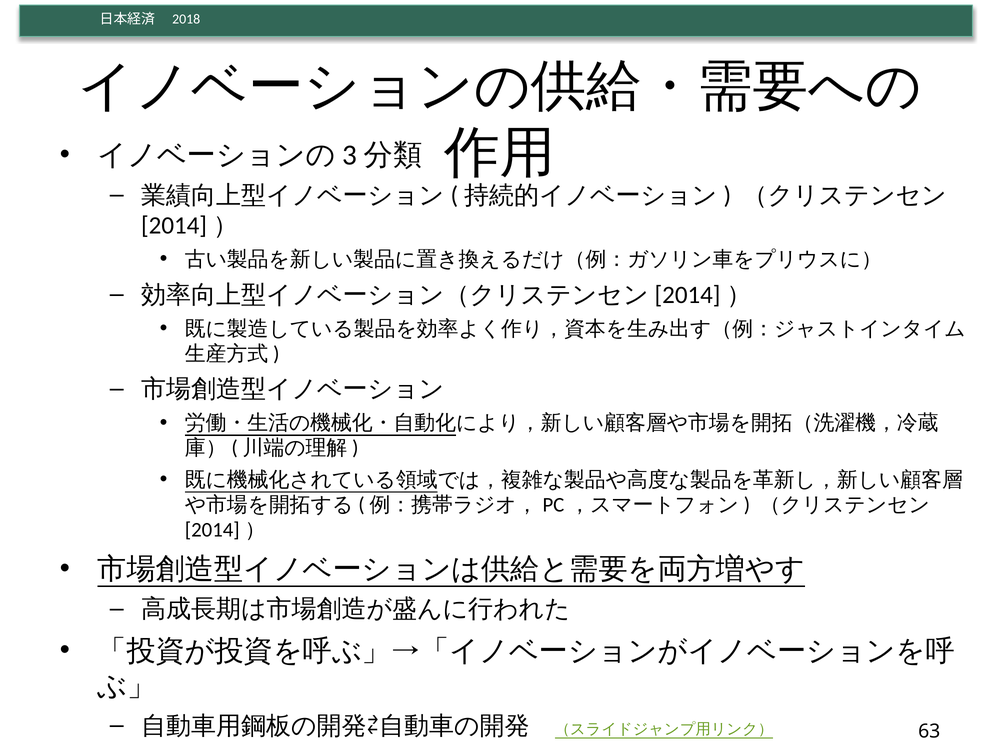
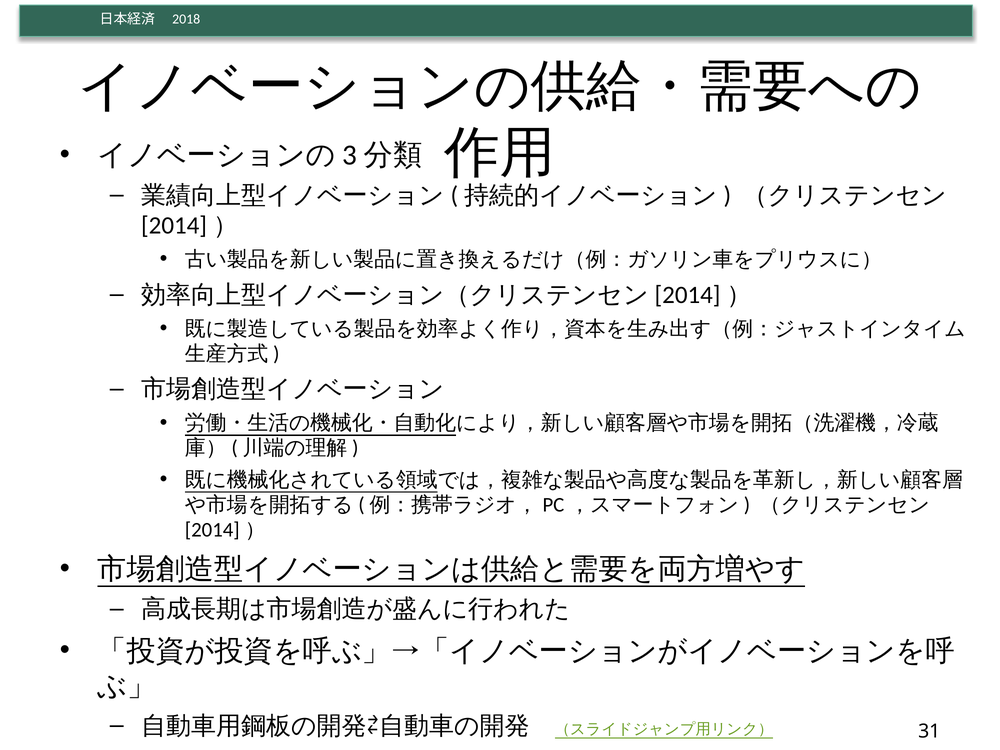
63: 63 -> 31 (929, 732)
